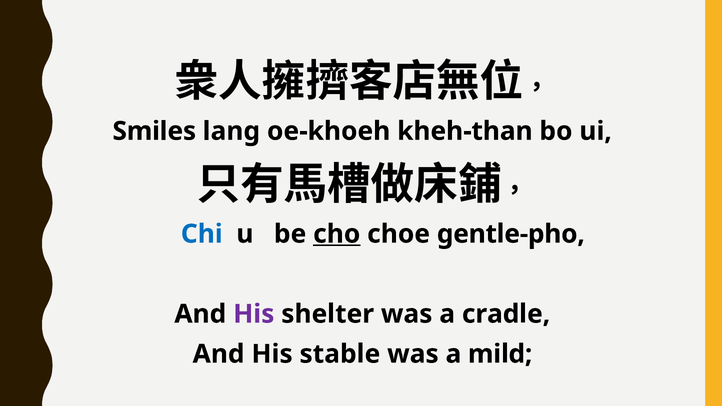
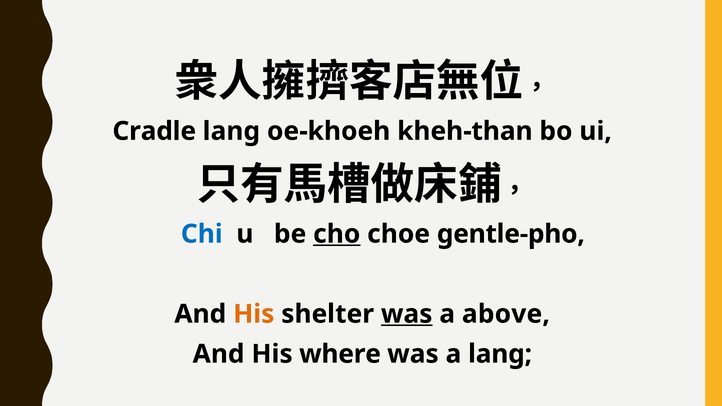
Smiles: Smiles -> Cradle (154, 131)
His colour: purple -> orange (254, 314)
was underline: none -> present (407, 314)
cradle: cradle -> above (506, 314)
stable: stable -> where (340, 354)
a mild: mild -> lang (500, 354)
